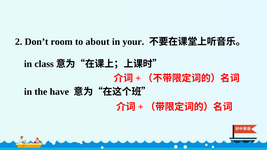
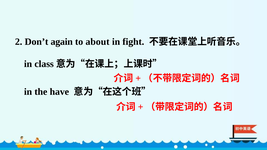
room: room -> again (62, 42)
your: your -> fight (133, 42)
